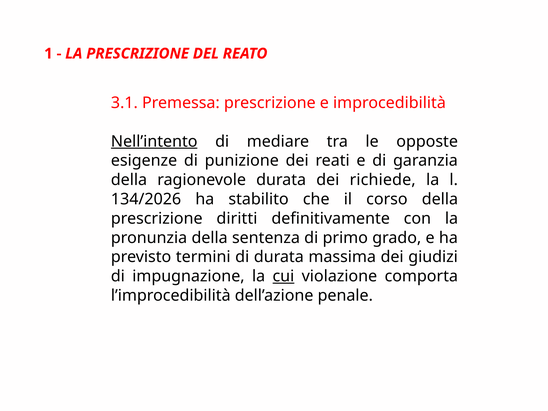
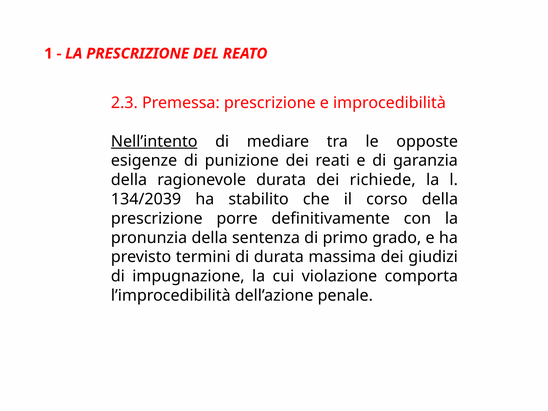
3.1: 3.1 -> 2.3 (124, 103)
134/2026: 134/2026 -> 134/2039 (146, 199)
diritti: diritti -> porre (237, 218)
cui underline: present -> none (283, 276)
